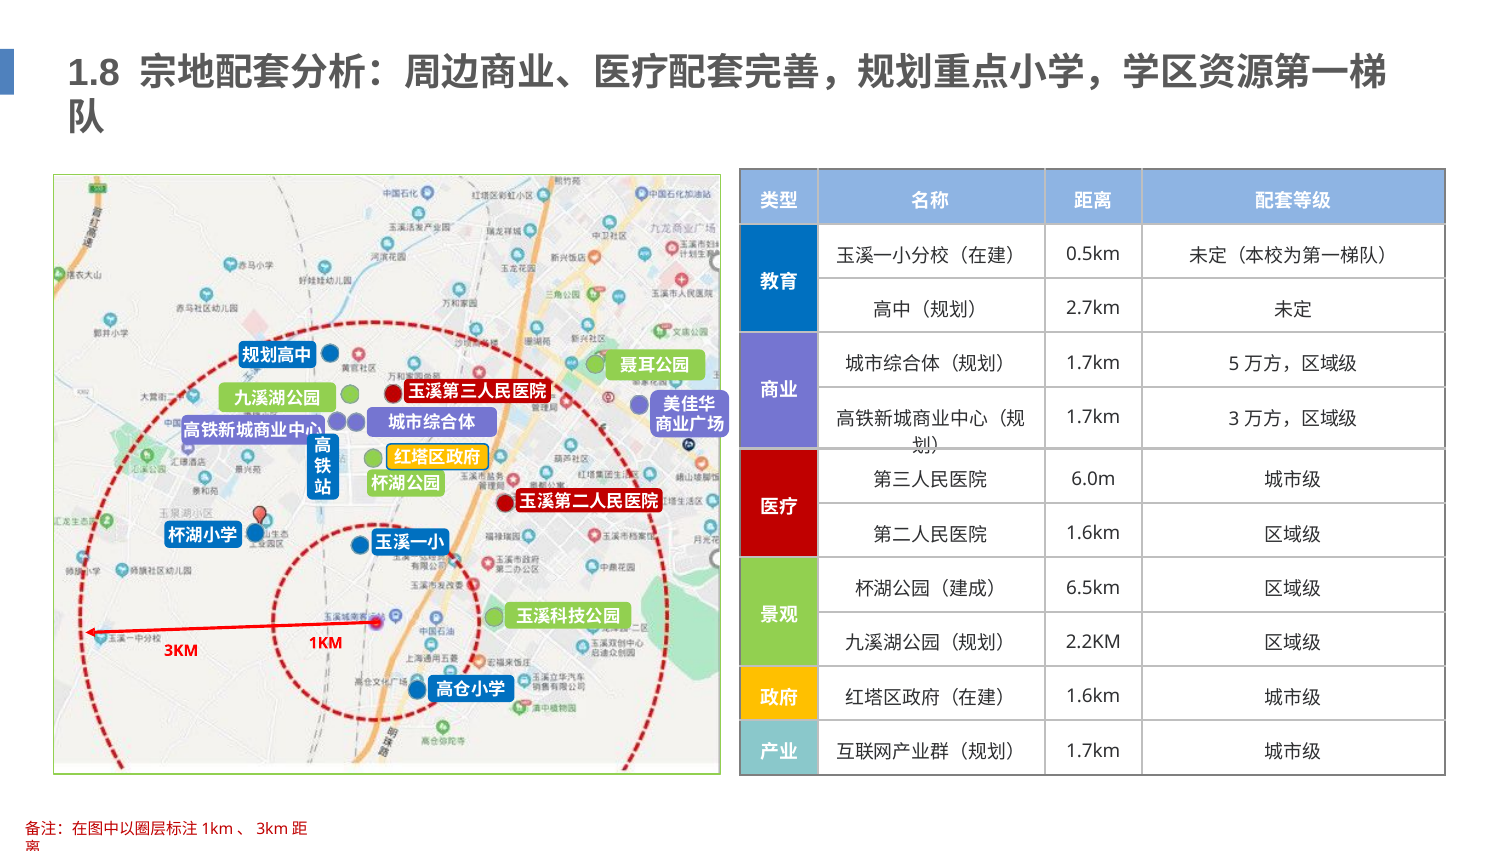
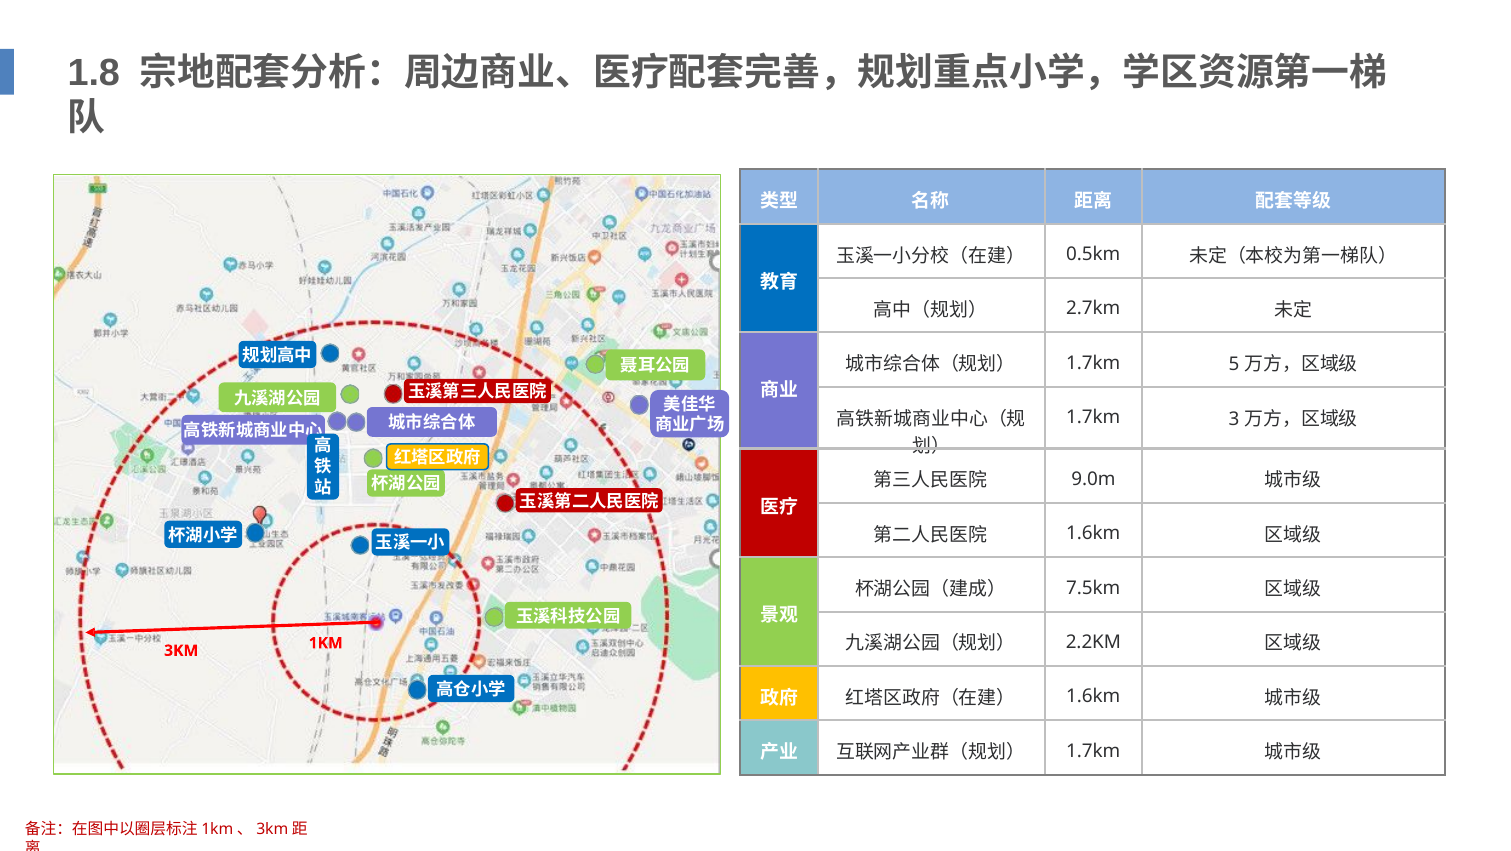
6.0m: 6.0m -> 9.0m (1093, 479)
6.5km: 6.5km -> 7.5km (1093, 588)
